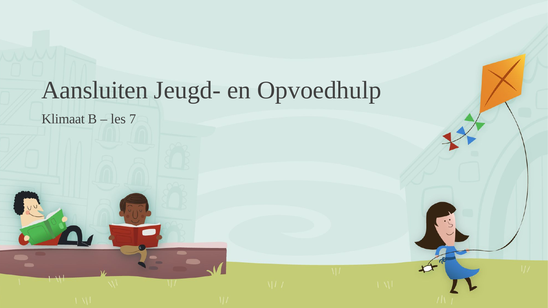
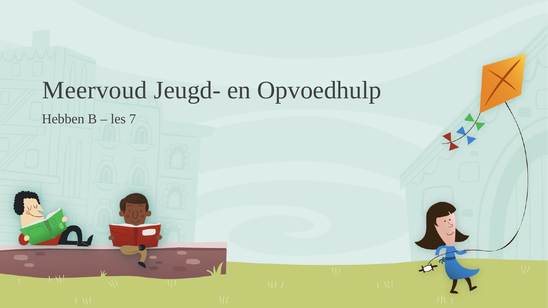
Aansluiten: Aansluiten -> Meervoud (95, 90)
Klimaat: Klimaat -> Hebben (63, 119)
